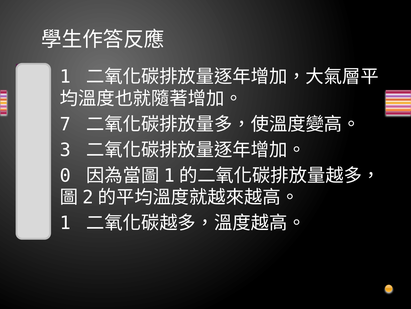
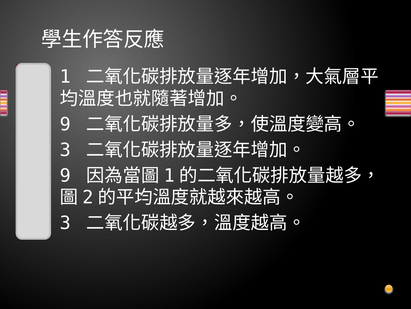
7: 7 -> 9 (65, 124)
0: 0 -> 9 (65, 175)
1: 1 -> 3 (65, 223)
